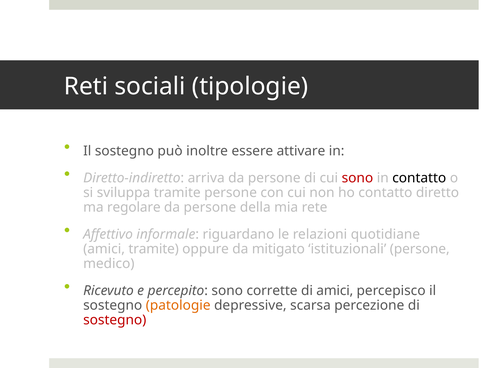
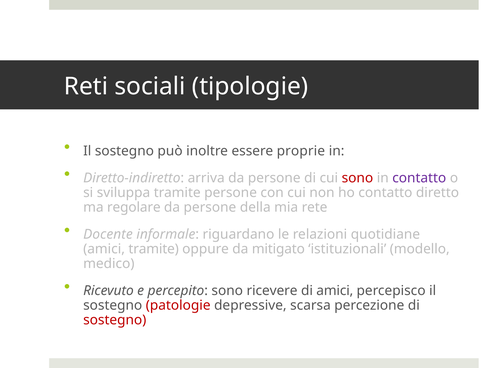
attivare: attivare -> proprie (301, 151)
contatto colour: black -> purple (419, 178)
Affettivo: Affettivo -> Docente (108, 234)
istituzionali persone: persone -> modello (420, 249)
corrette: corrette -> ricevere (272, 291)
patologie colour: orange -> red (178, 306)
